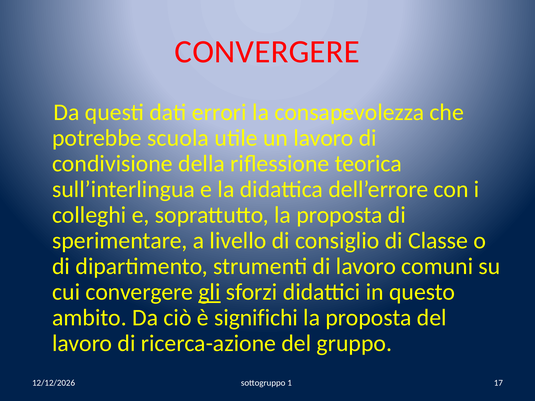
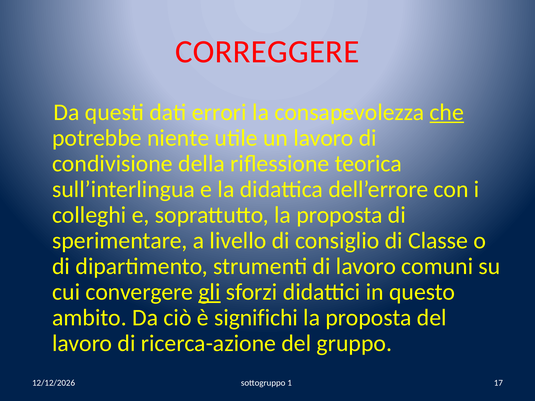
CONVERGERE: CONVERGERE -> CORREGGERE (267, 52)
che underline: none -> present (447, 112)
scuola: scuola -> niente (178, 138)
